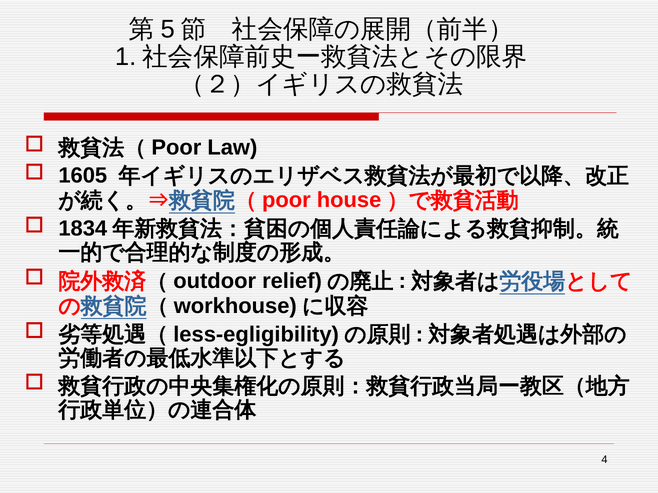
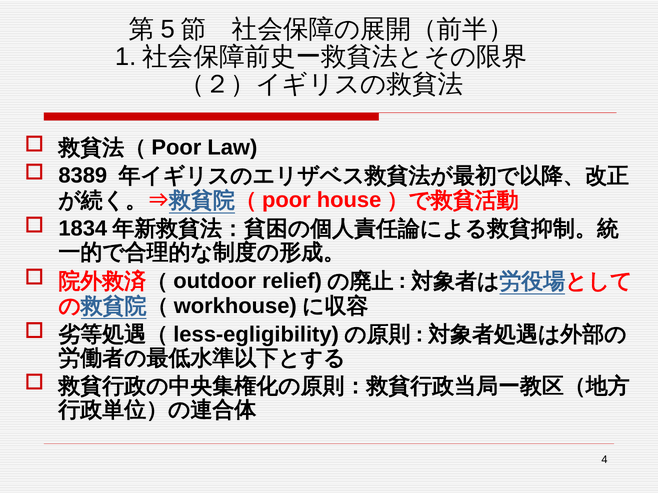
1605: 1605 -> 8389 (83, 176)
